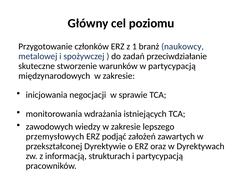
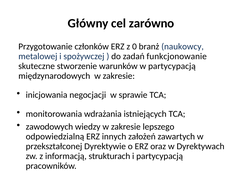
poziomu: poziomu -> zarówno (152, 23)
1: 1 -> 0 (134, 47)
przeciwdziałanie: przeciwdziałanie -> funkcjonowanie (177, 56)
przemysłowych: przemysłowych -> odpowiedzialną (55, 137)
podjąć: podjąć -> innych (114, 137)
